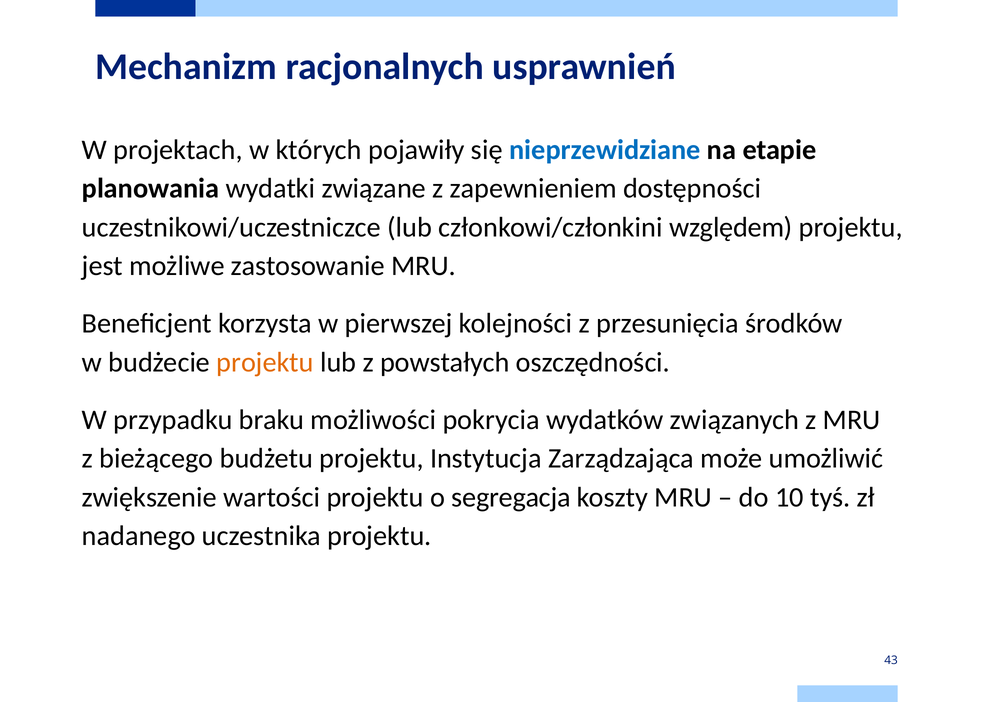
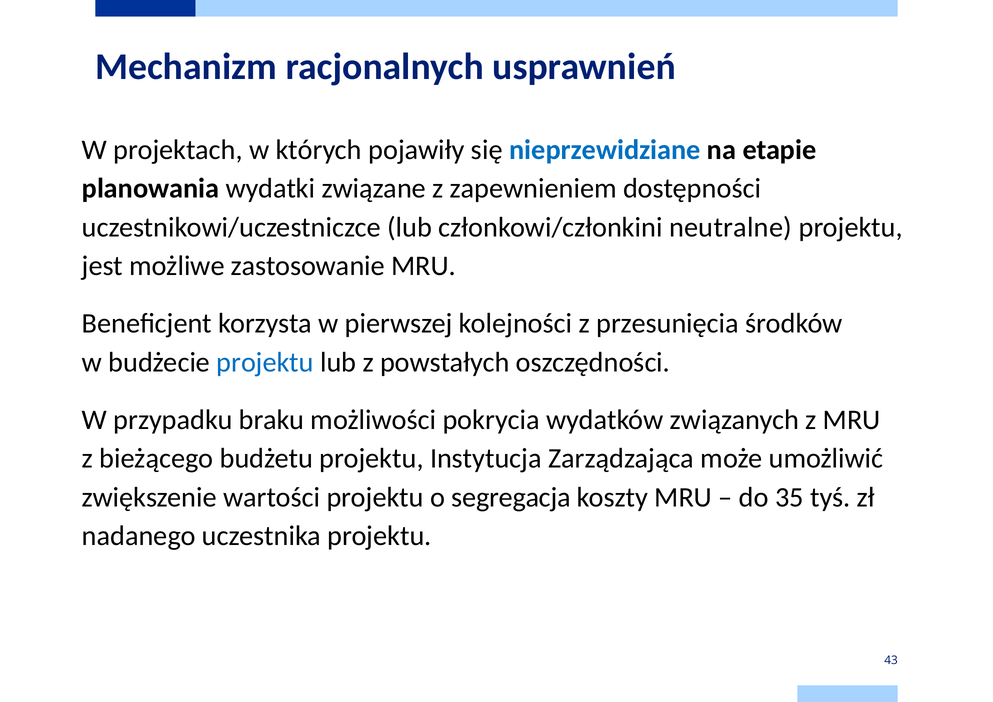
względem: względem -> neutralne (731, 227)
projektu colour: orange -> blue (265, 362)
10: 10 -> 35 (789, 497)
